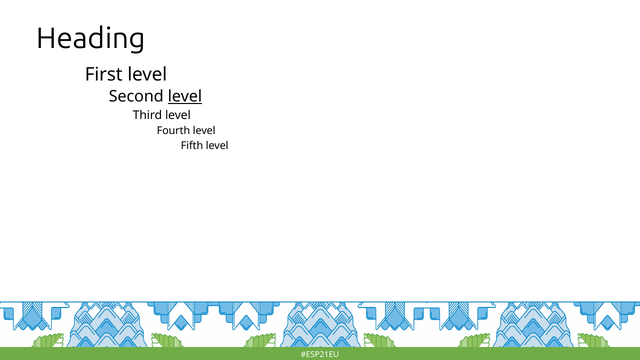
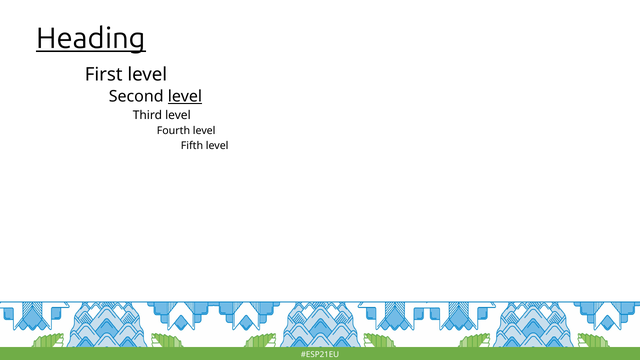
Heading underline: none -> present (91, 39)
